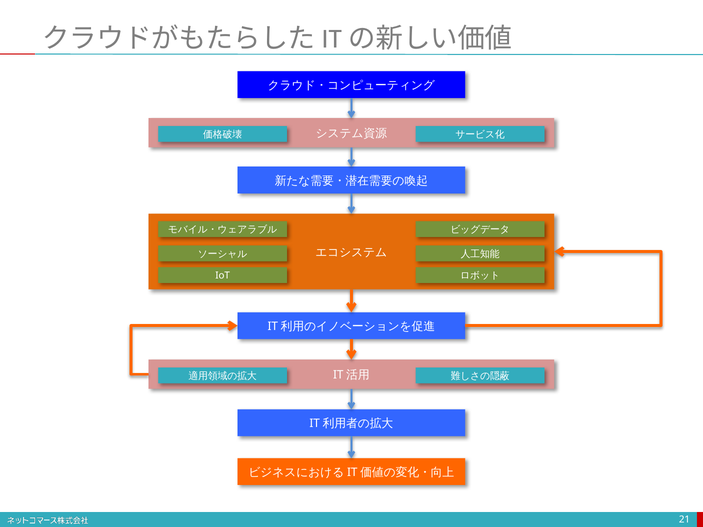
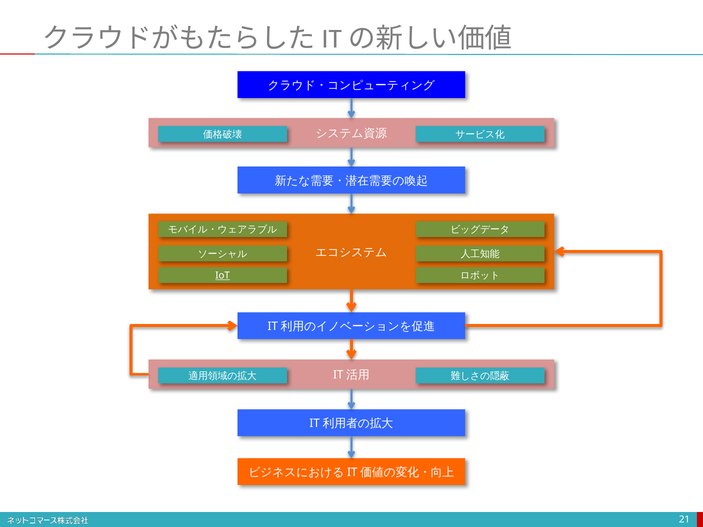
IoT underline: none -> present (223, 276)
